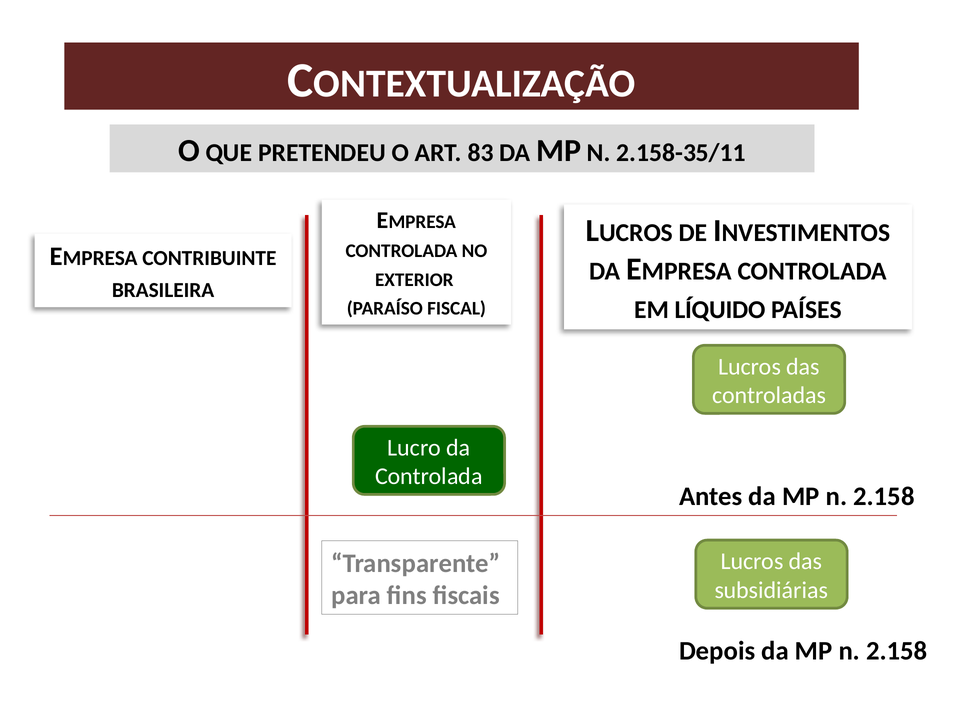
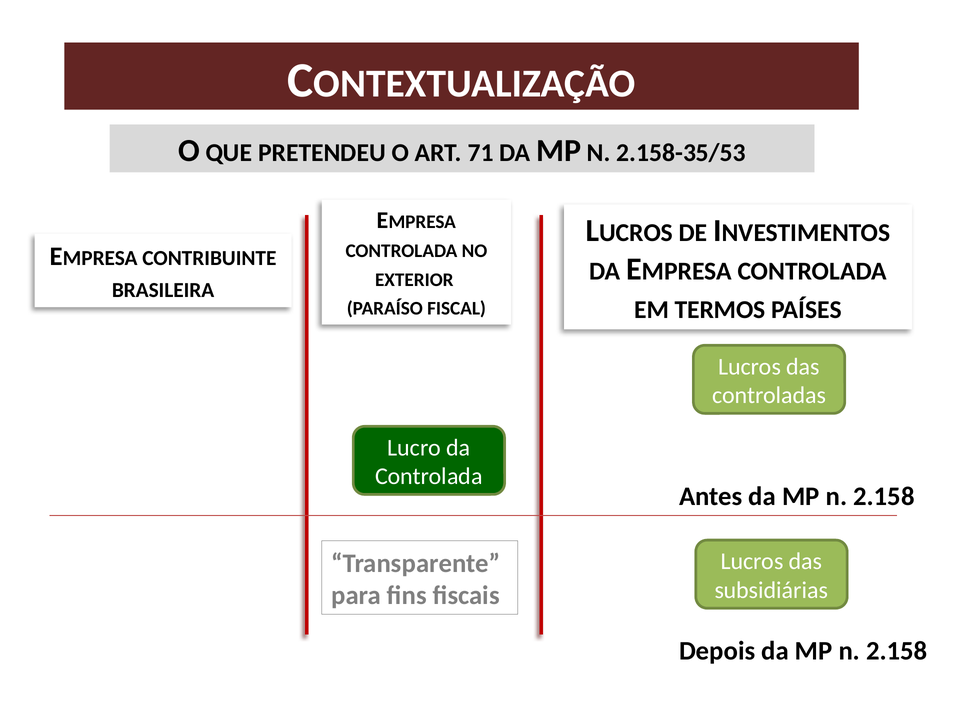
83: 83 -> 71 (481, 153)
2.158-35/11: 2.158-35/11 -> 2.158-35/53 (681, 153)
LÍQUIDO: LÍQUIDO -> TERMOS (720, 310)
